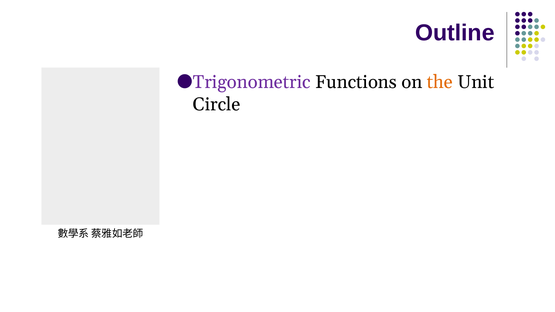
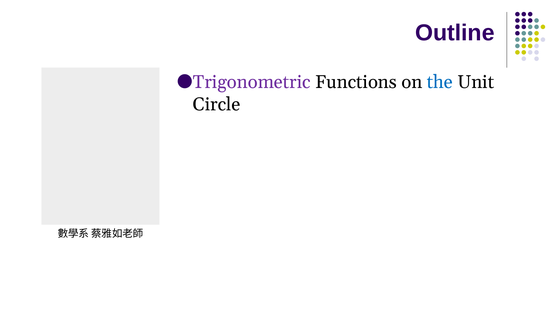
the colour: orange -> blue (440, 82)
